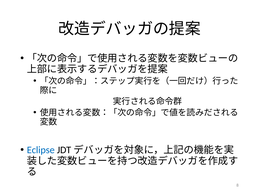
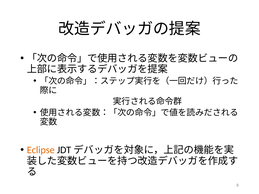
Eclipse colour: blue -> orange (41, 150)
